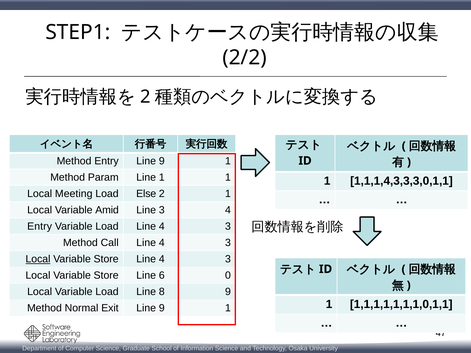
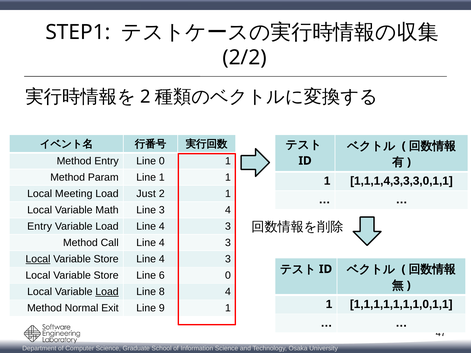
Entry Line 9: 9 -> 0 (162, 161)
Else: Else -> Just (146, 194)
Amid: Amid -> Math (107, 210)
Load underline: none -> present (107, 292)
8 9: 9 -> 4 (228, 292)
